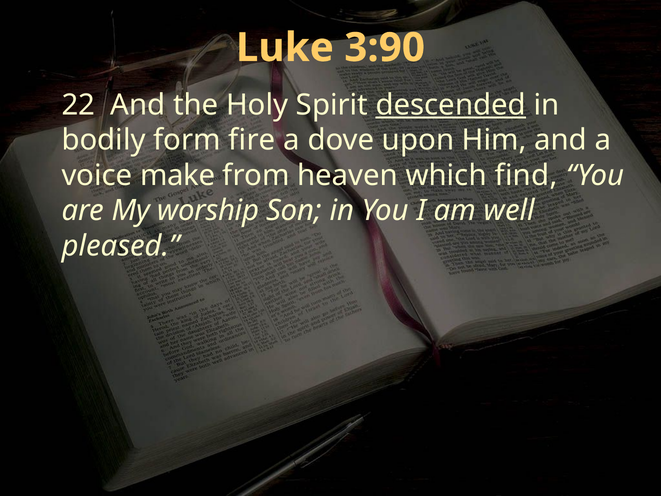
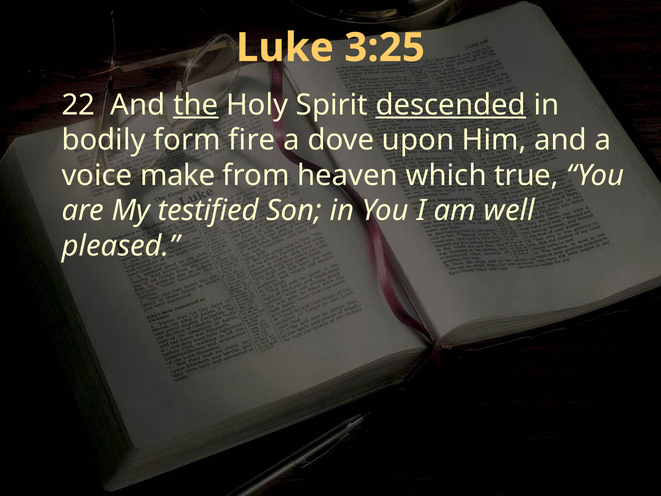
3:90: 3:90 -> 3:25 (385, 48)
the underline: none -> present (196, 105)
find: find -> true (526, 175)
worship: worship -> testified (208, 211)
